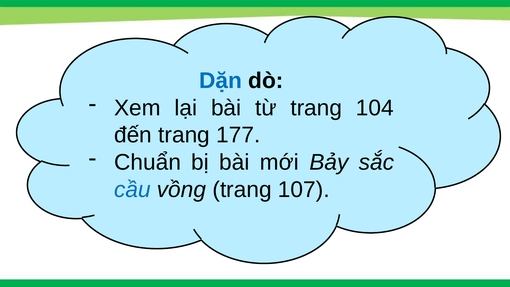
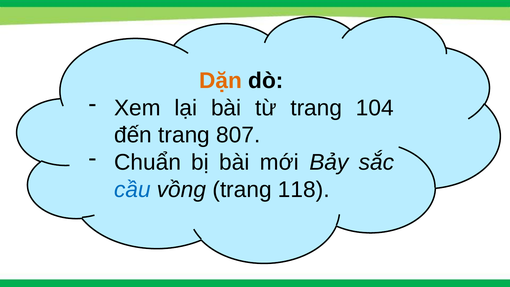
Dặn colour: blue -> orange (221, 81)
177: 177 -> 807 (238, 135)
107: 107 -> 118 (304, 189)
